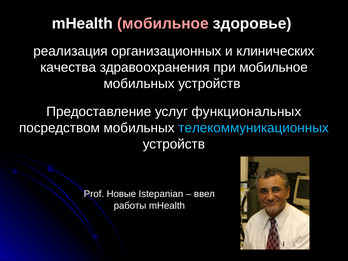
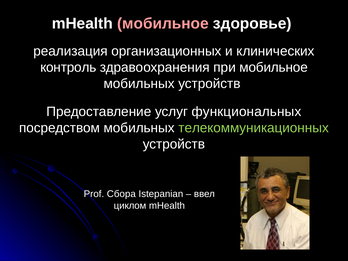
качества: качества -> контроль (68, 68)
телекоммуникационных colour: light blue -> light green (254, 128)
Новые: Новые -> Сбора (121, 194)
работы: работы -> циклом (130, 206)
